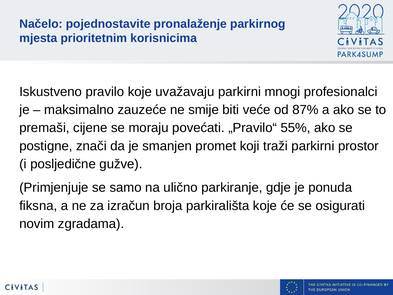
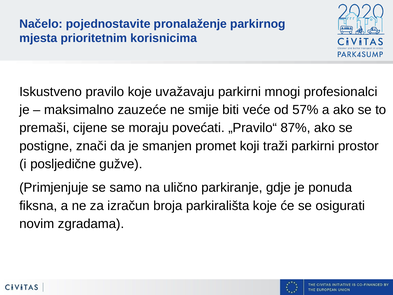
87%: 87% -> 57% (305, 110)
55%: 55% -> 87% (296, 128)
